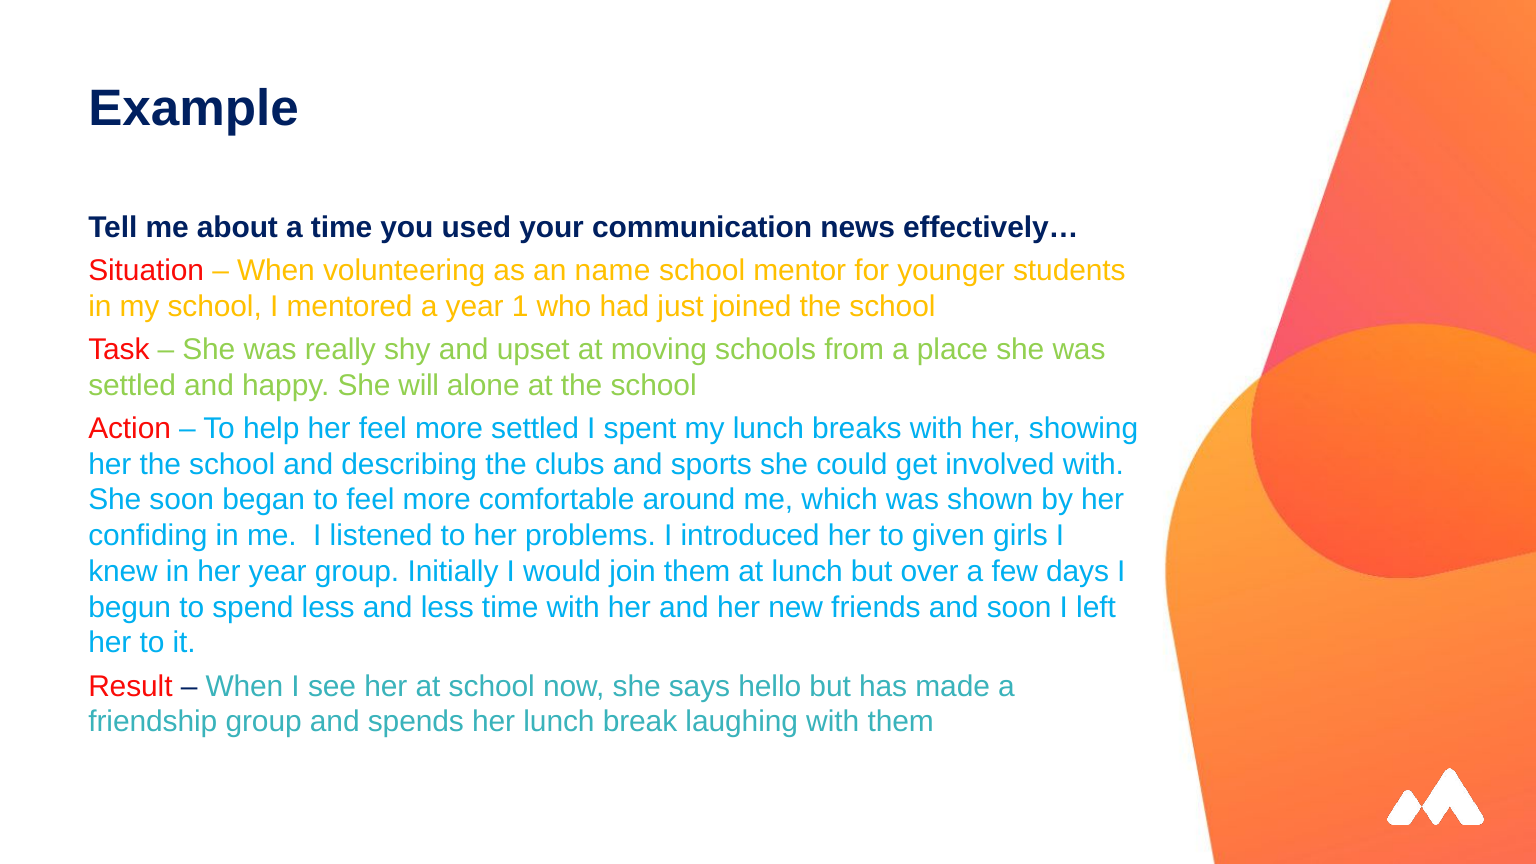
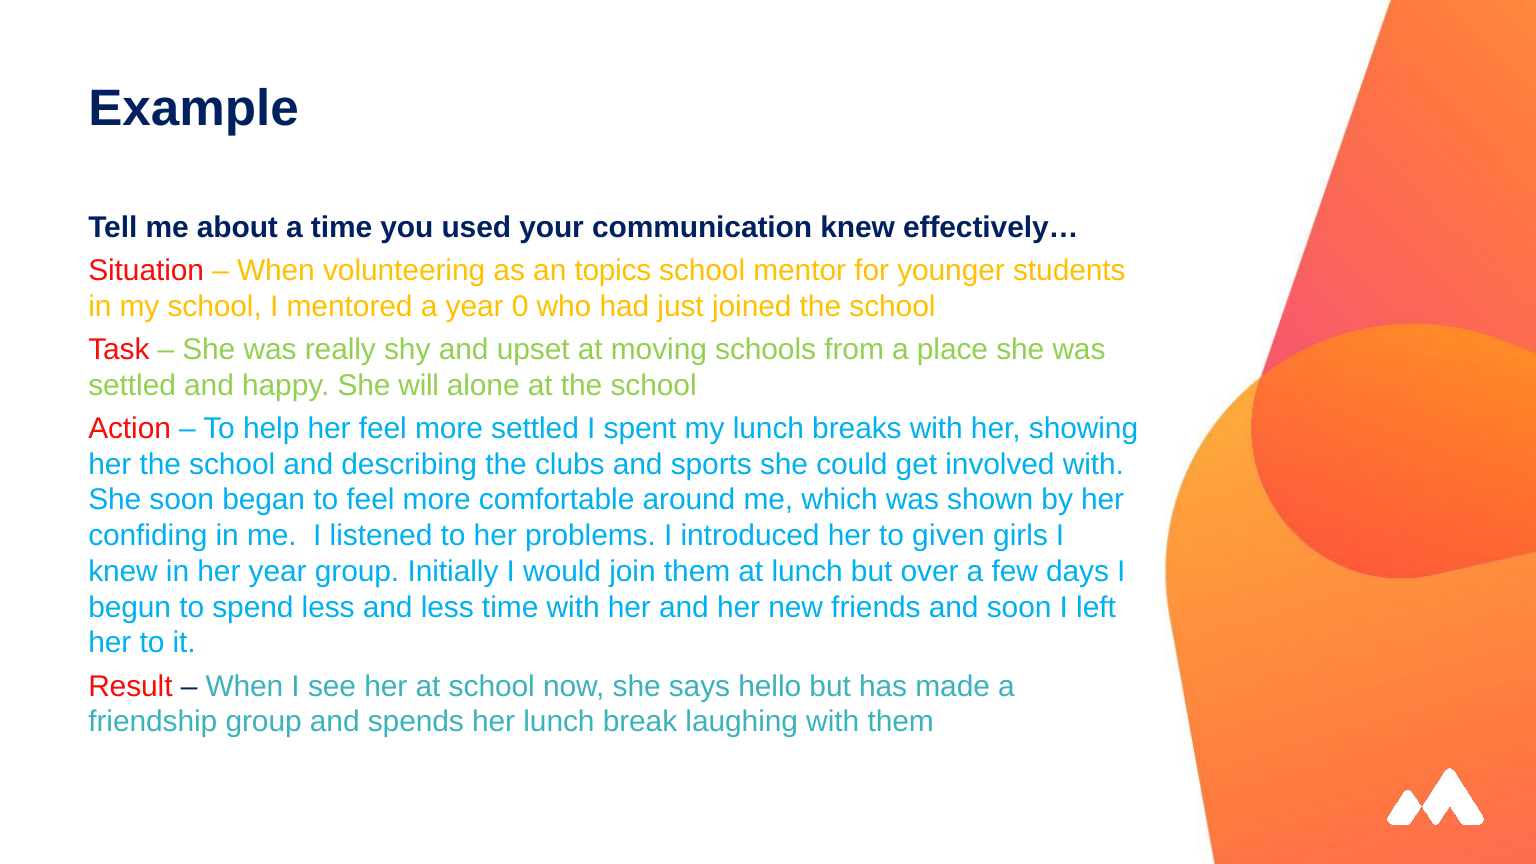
communication news: news -> knew (858, 227)
name: name -> topics (613, 271)
1: 1 -> 0 (520, 306)
